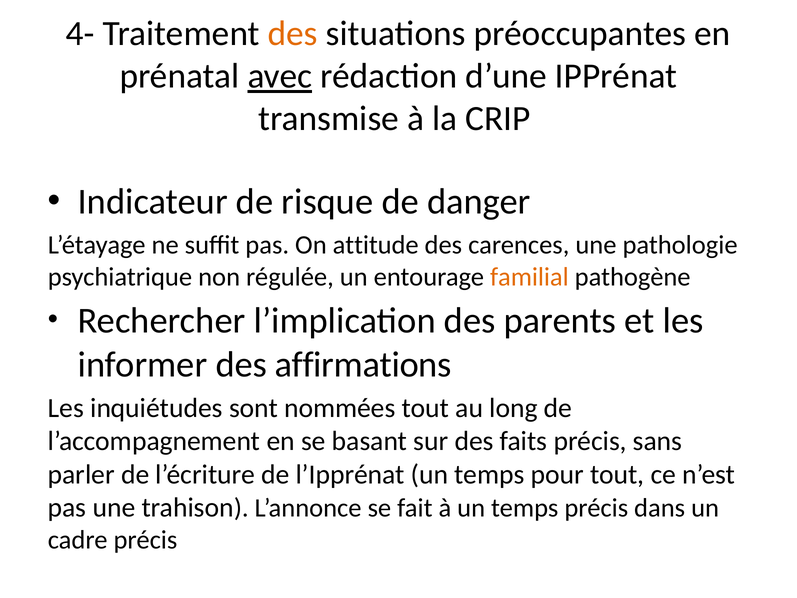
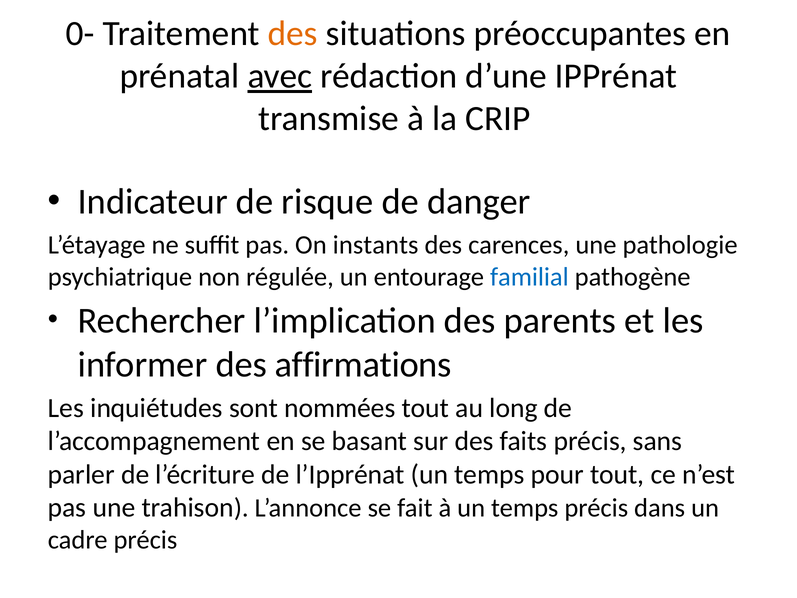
4-: 4- -> 0- (80, 34)
attitude: attitude -> instants (376, 245)
familial colour: orange -> blue (529, 277)
